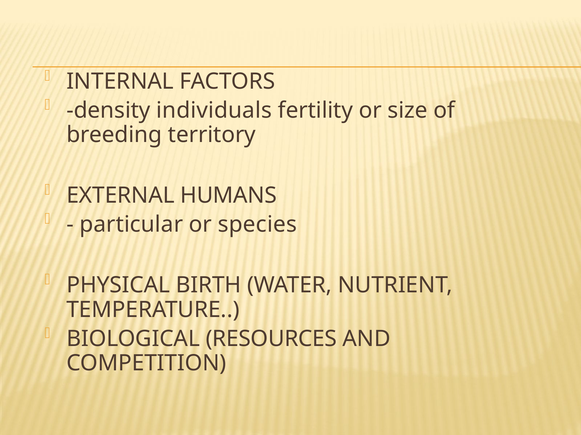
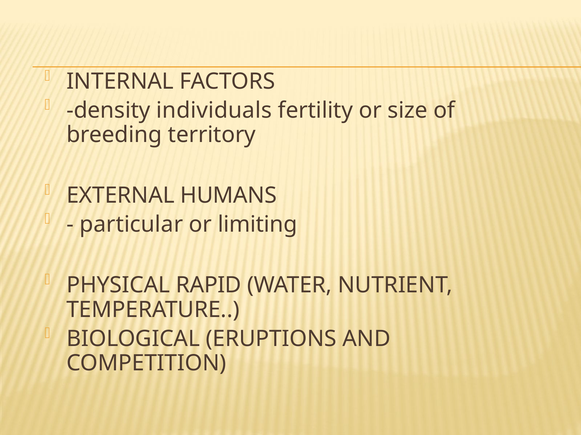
species: species -> limiting (258, 225)
BIRTH: BIRTH -> RAPID (209, 286)
RESOURCES: RESOURCES -> ERUPTIONS (271, 339)
